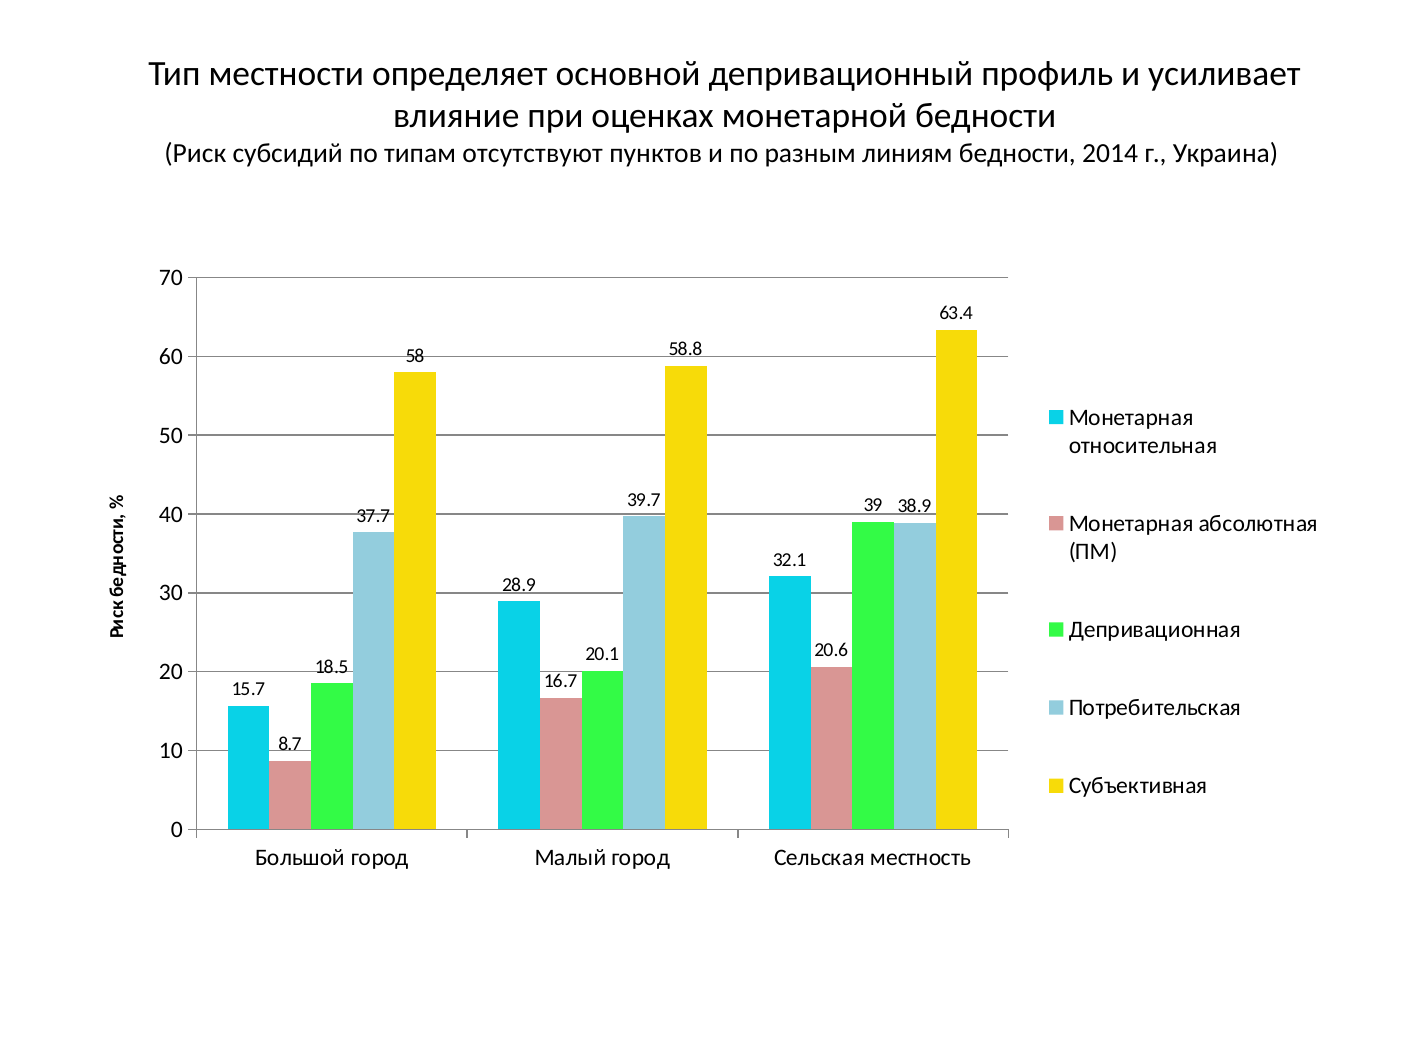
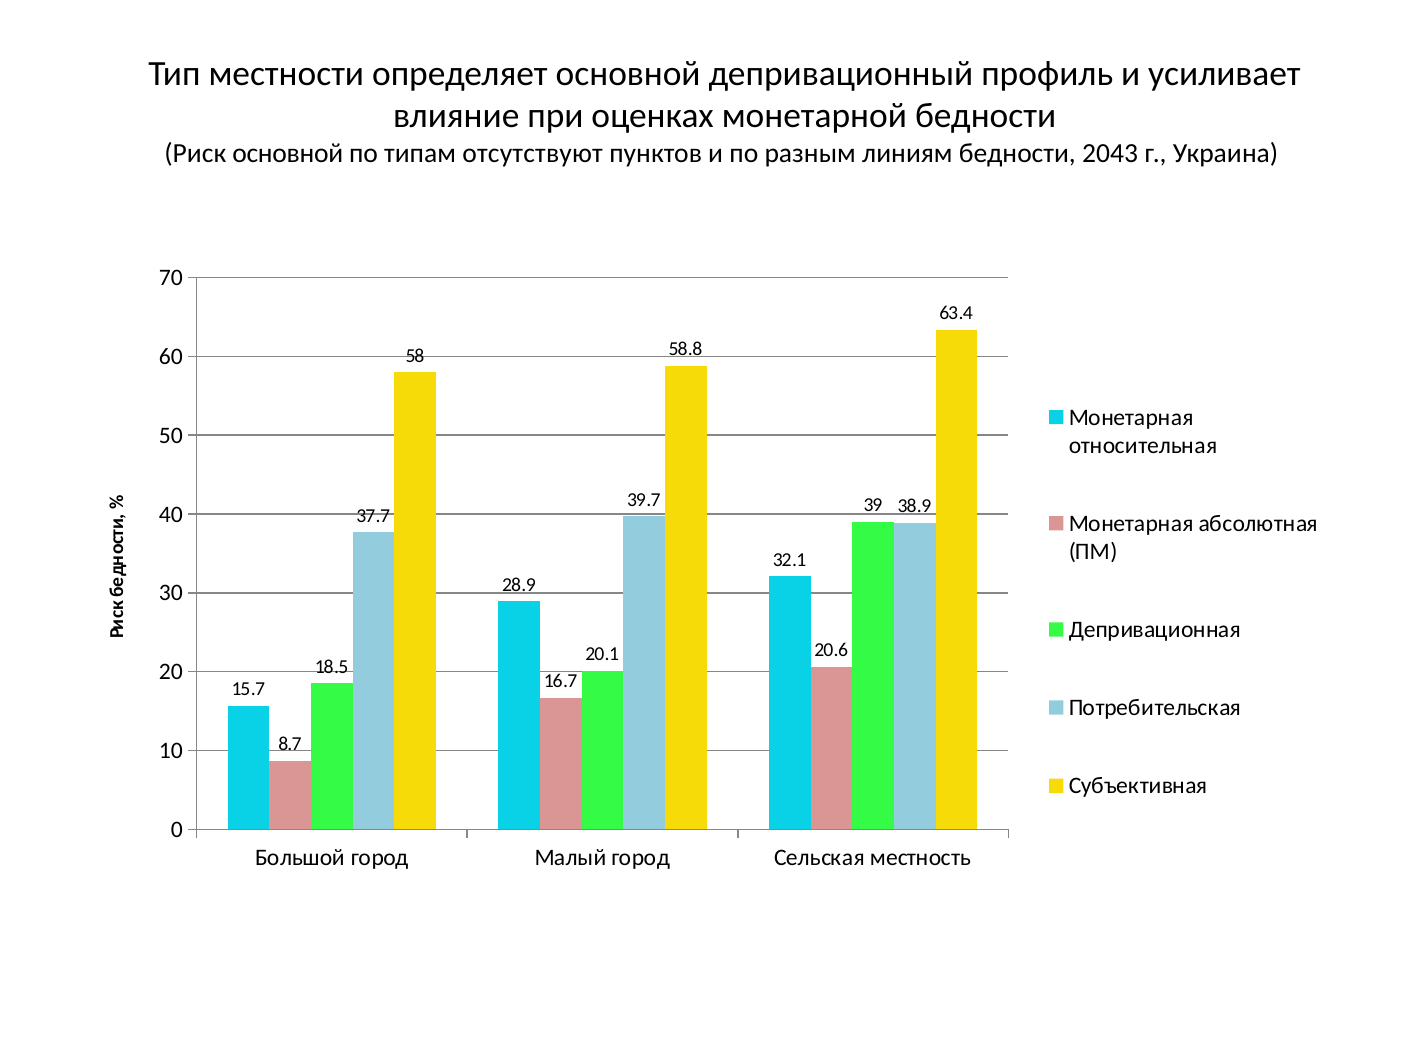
Риск субсидий: субсидий -> основной (288, 153)
2014: 2014 -> 2043 (1110, 153)
